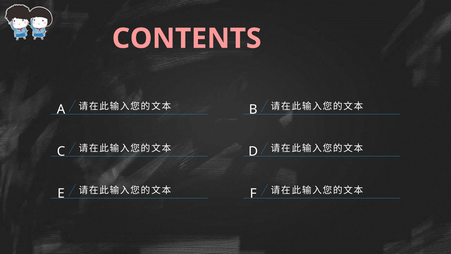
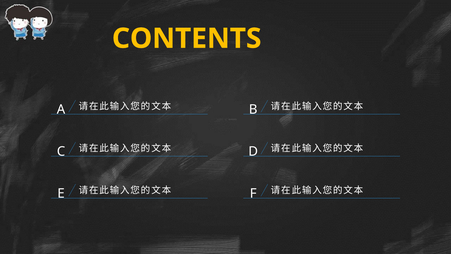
CONTENTS colour: pink -> yellow (187, 38)
